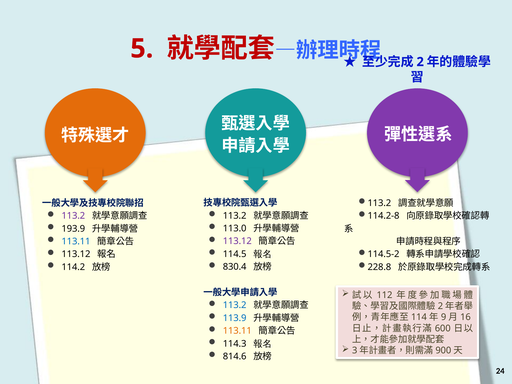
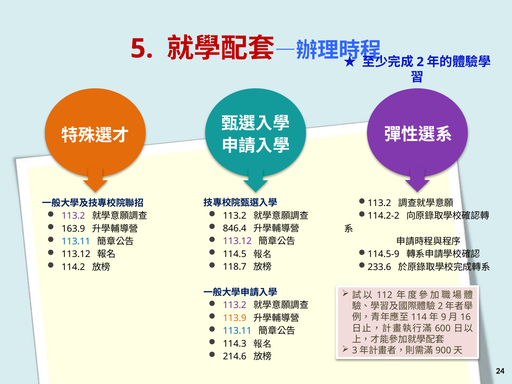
114.2-8: 114.2-8 -> 114.2-2 (383, 216)
113.0: 113.0 -> 846.4 (235, 228)
193.9: 193.9 -> 163.9 (73, 229)
114.5-2: 114.5-2 -> 114.5-9 (383, 254)
830.4: 830.4 -> 118.7 (235, 267)
228.8: 228.8 -> 233.6 (379, 267)
113.2 colour: blue -> purple (235, 305)
113.9 colour: blue -> orange (235, 318)
113.11 colour: orange -> blue (237, 331)
814.6: 814.6 -> 214.6 (235, 356)
